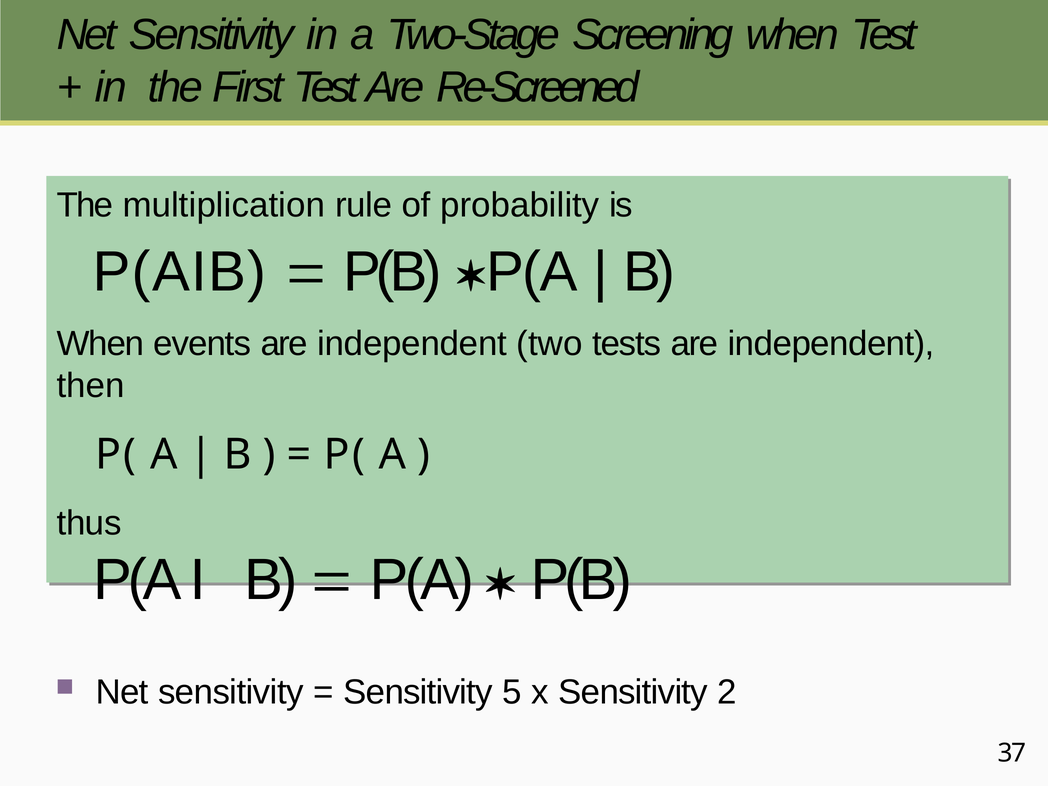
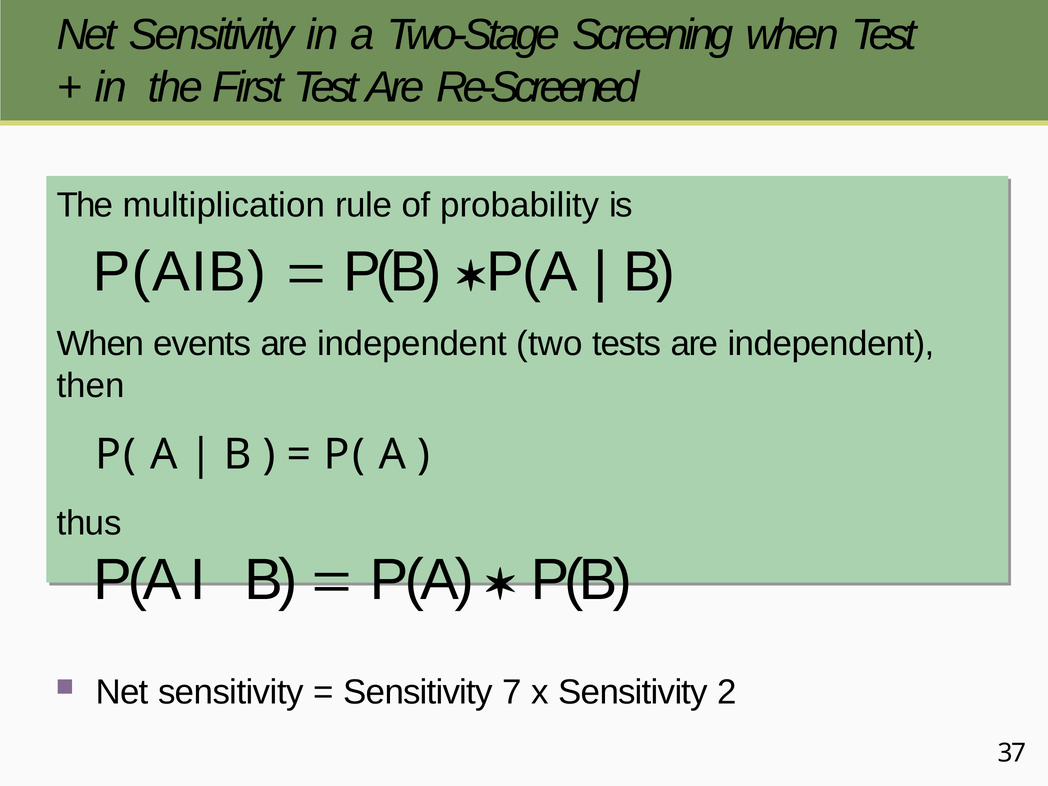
5: 5 -> 7 (512, 692)
